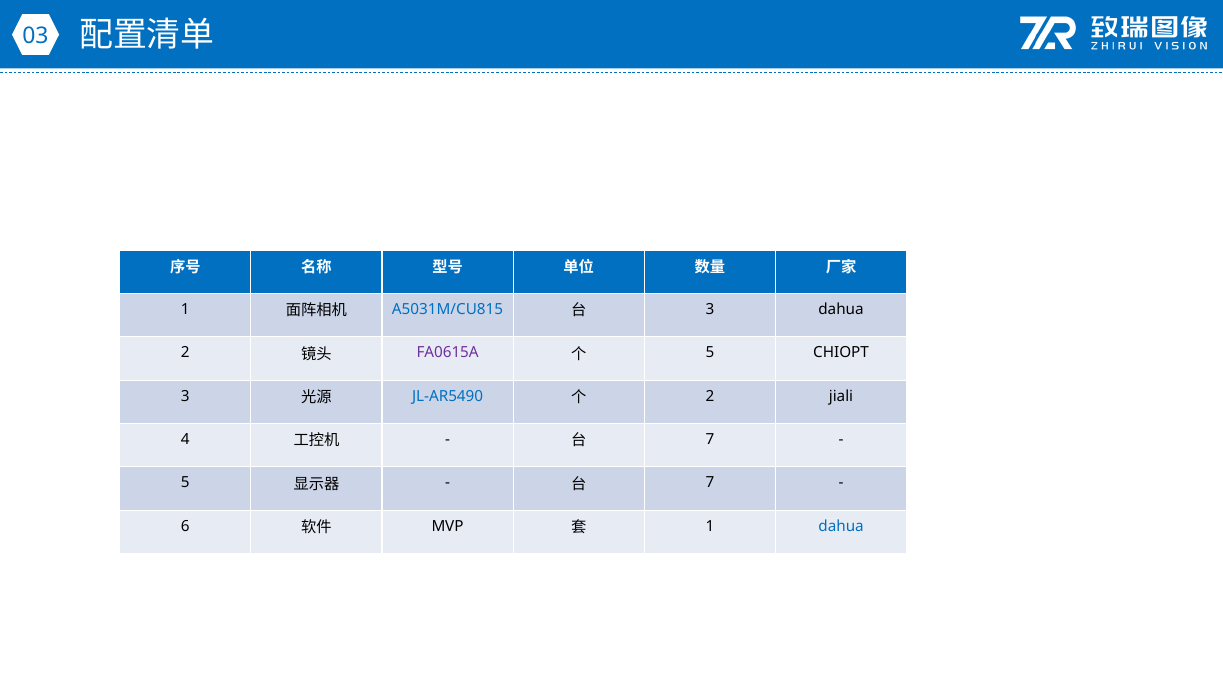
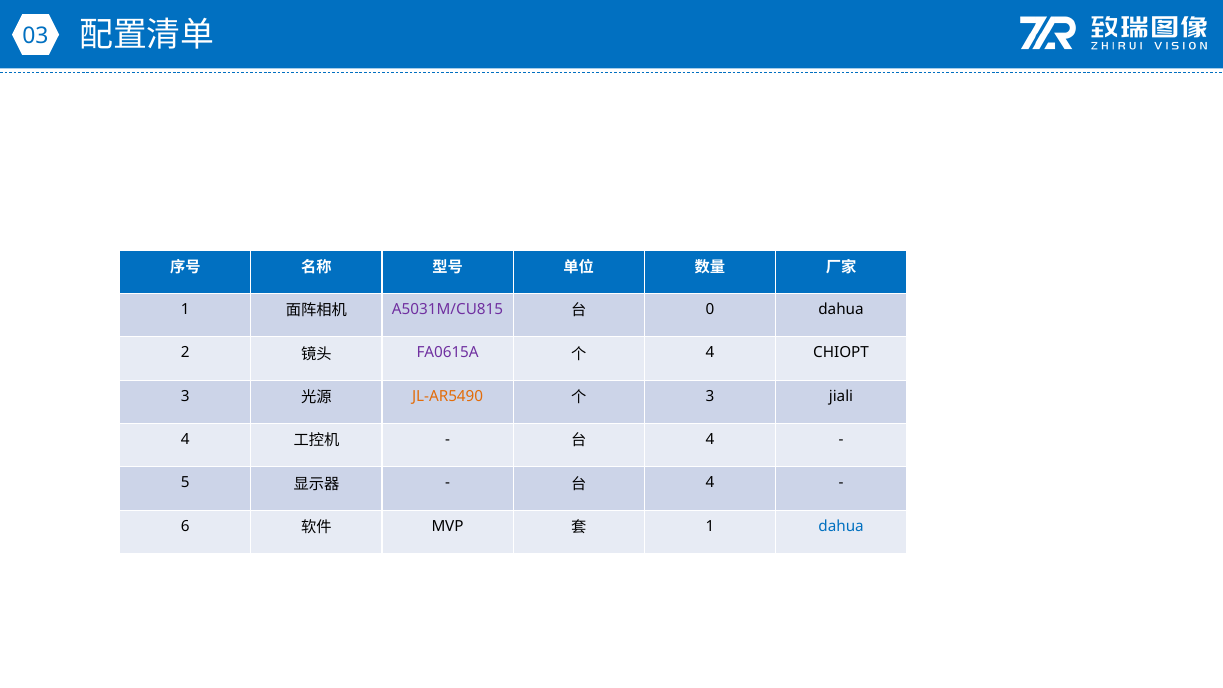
A5031M/CU815 colour: blue -> purple (448, 309)
3: 3 -> 0 (710, 309)
5: 5 -> 4 (710, 353)
JL-AR5490 colour: blue -> orange (448, 396)
2: 2 -> 3 (710, 396)
7: 7 -> 4 (710, 439)
7: 7 -> 4 (710, 483)
